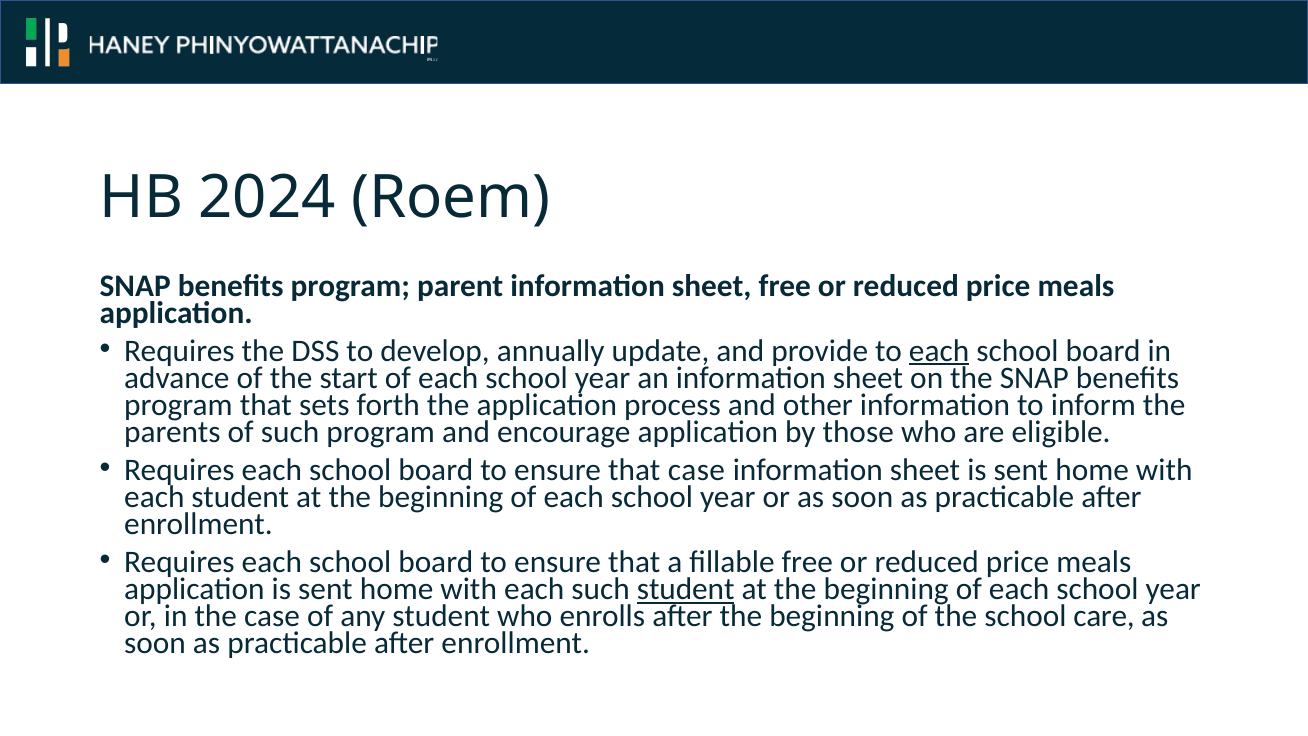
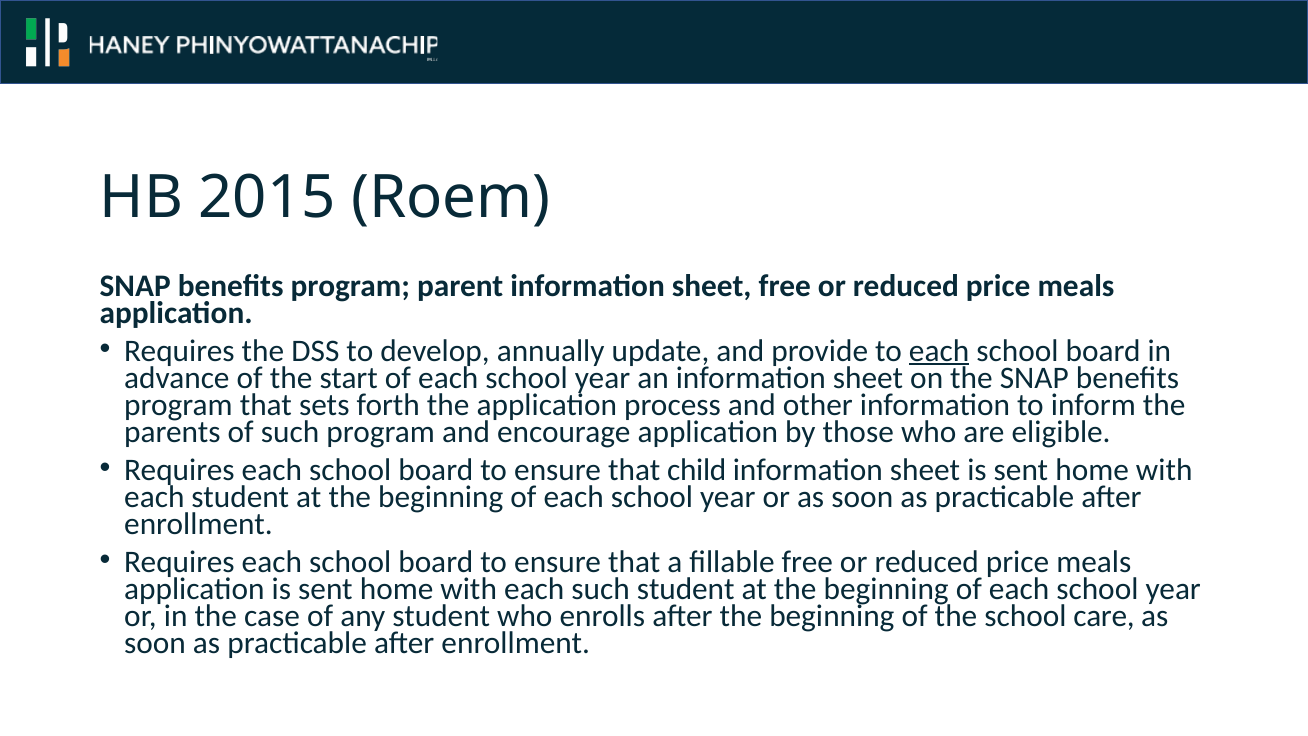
2024: 2024 -> 2015 (267, 198)
that case: case -> child (697, 470)
student underline: present -> none (686, 589)
